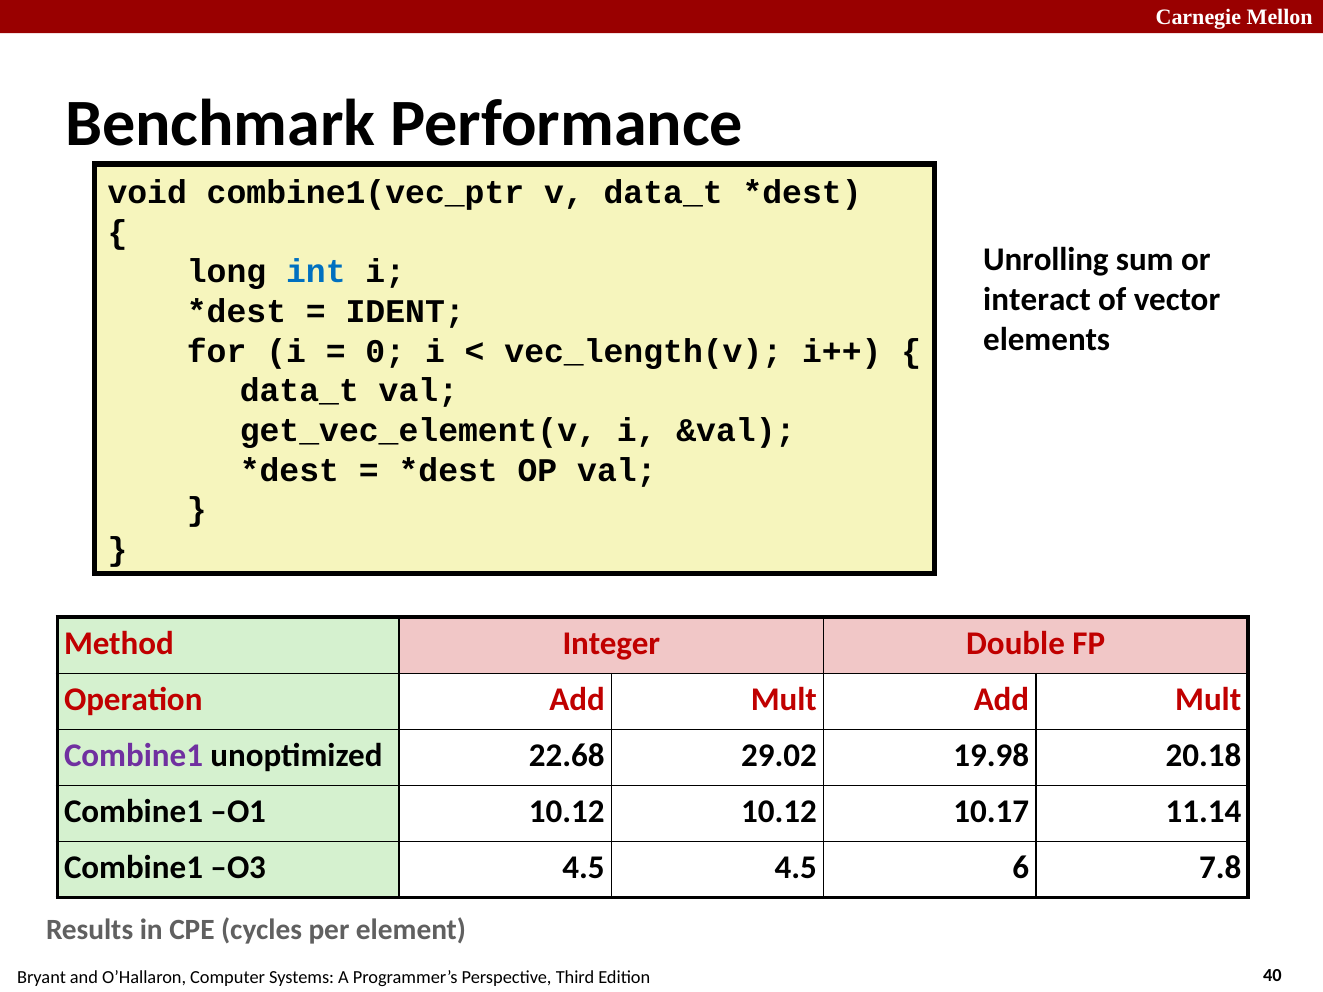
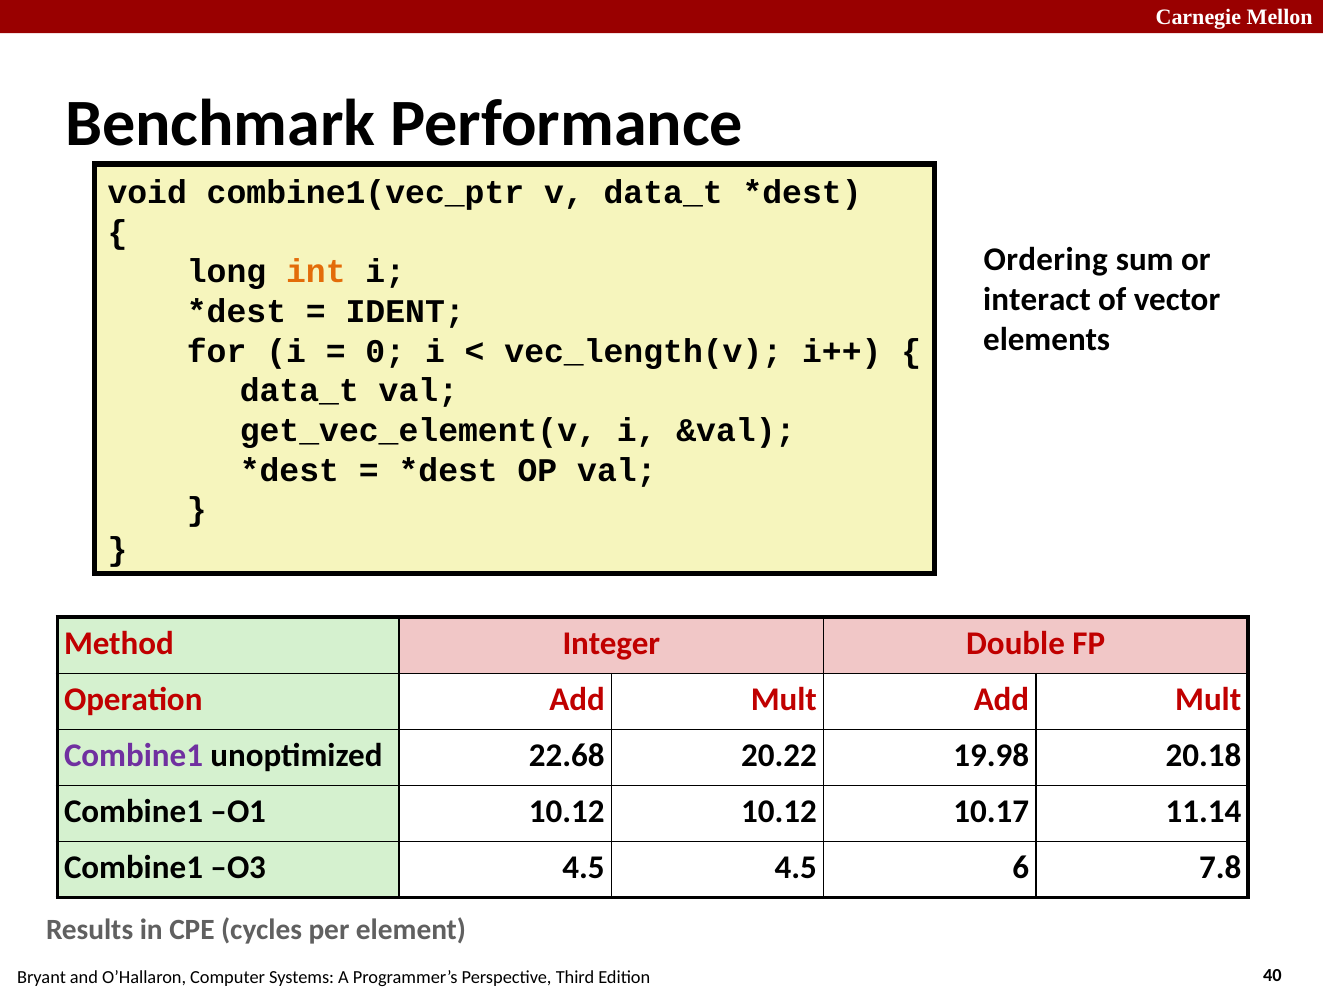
Unrolling: Unrolling -> Ordering (1046, 260)
int colour: blue -> orange (316, 272)
29.02: 29.02 -> 20.22 (779, 756)
